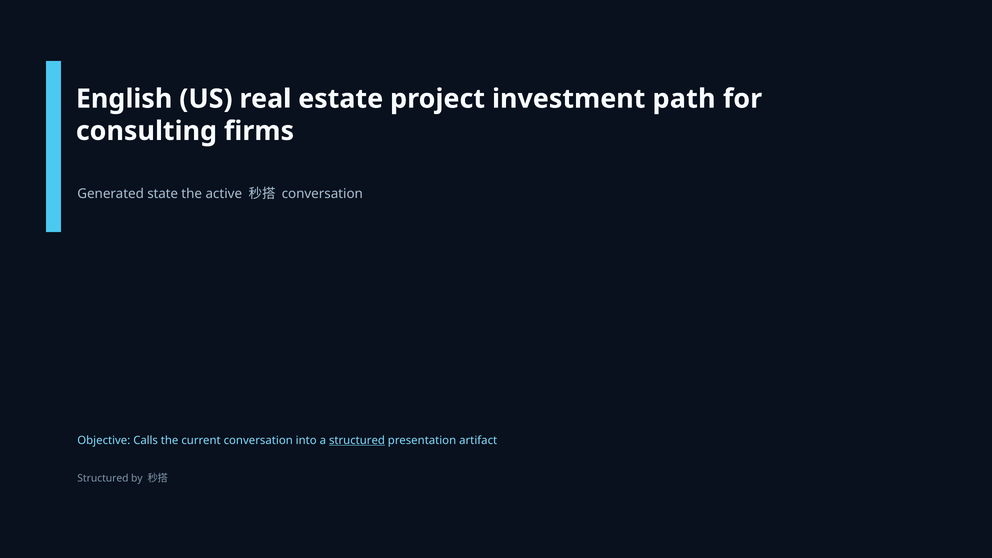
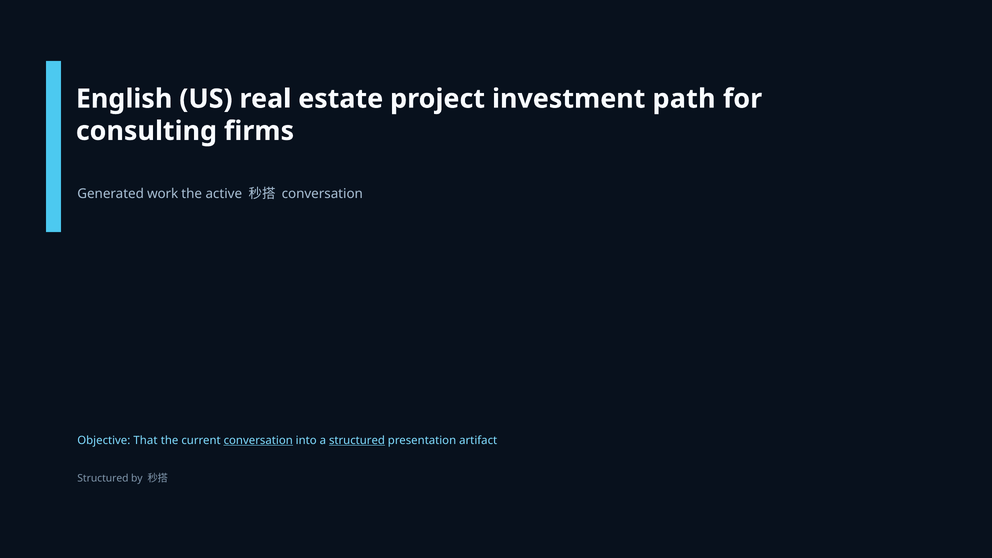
state: state -> work (163, 194)
Calls: Calls -> That (146, 440)
conversation underline: none -> present (258, 440)
